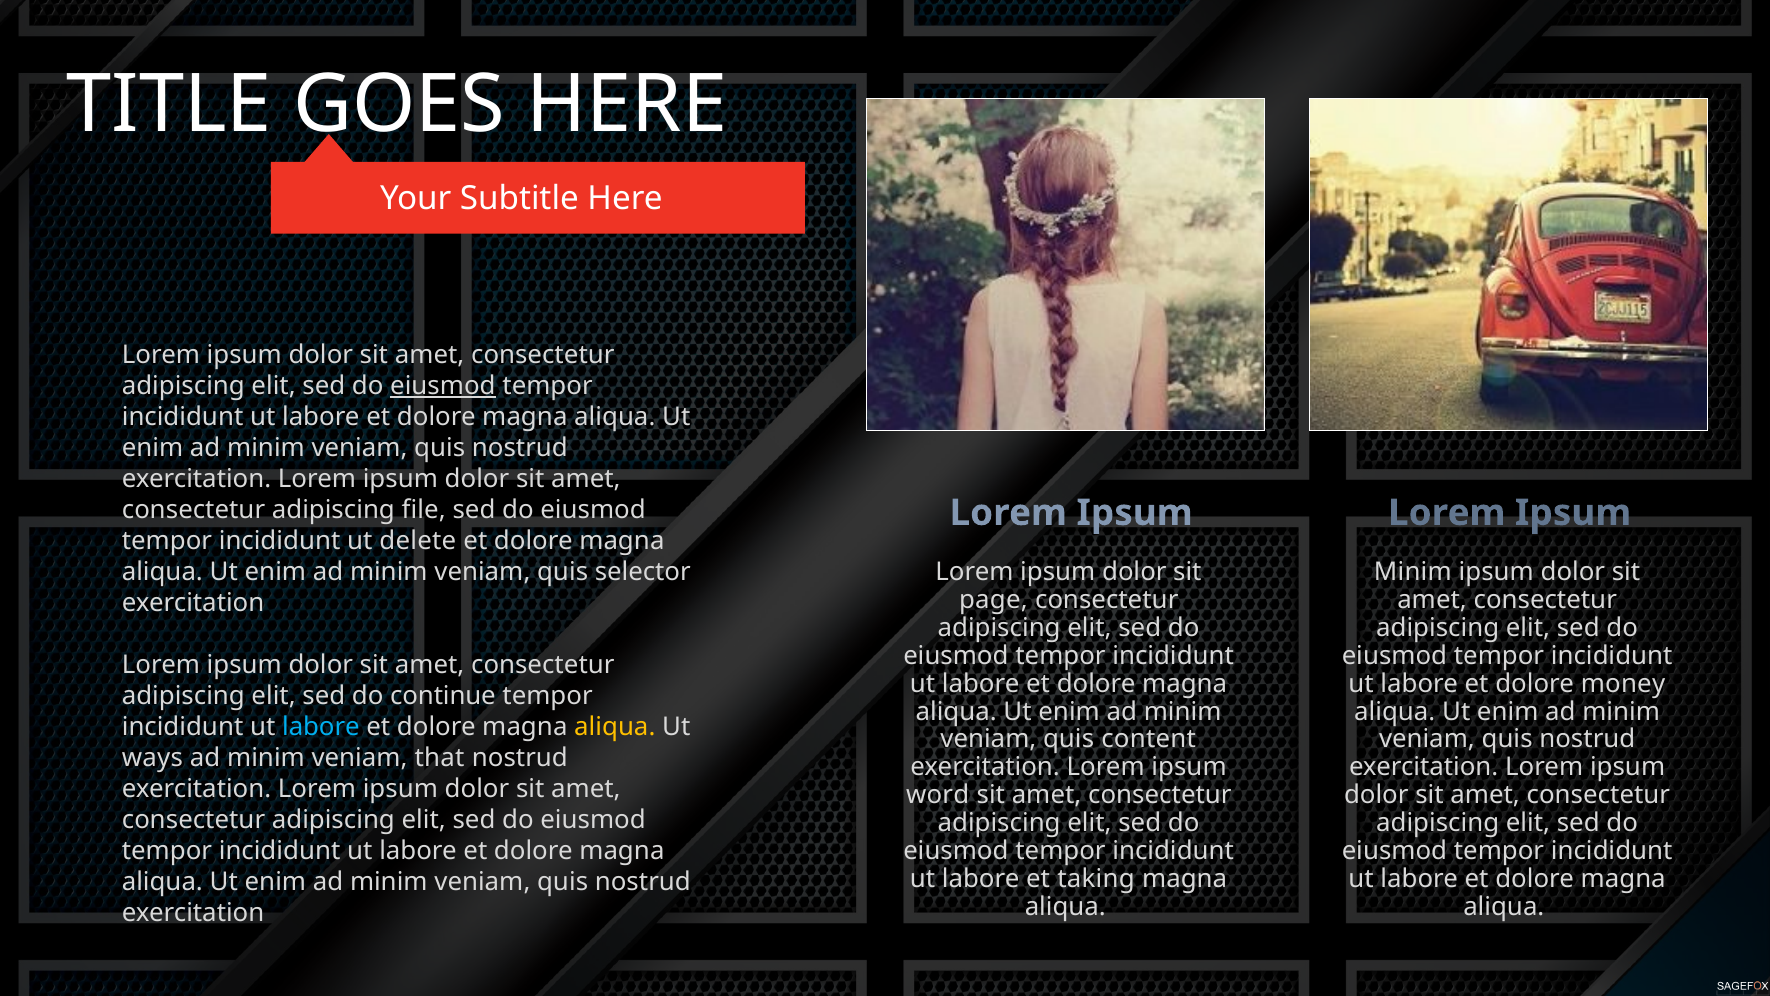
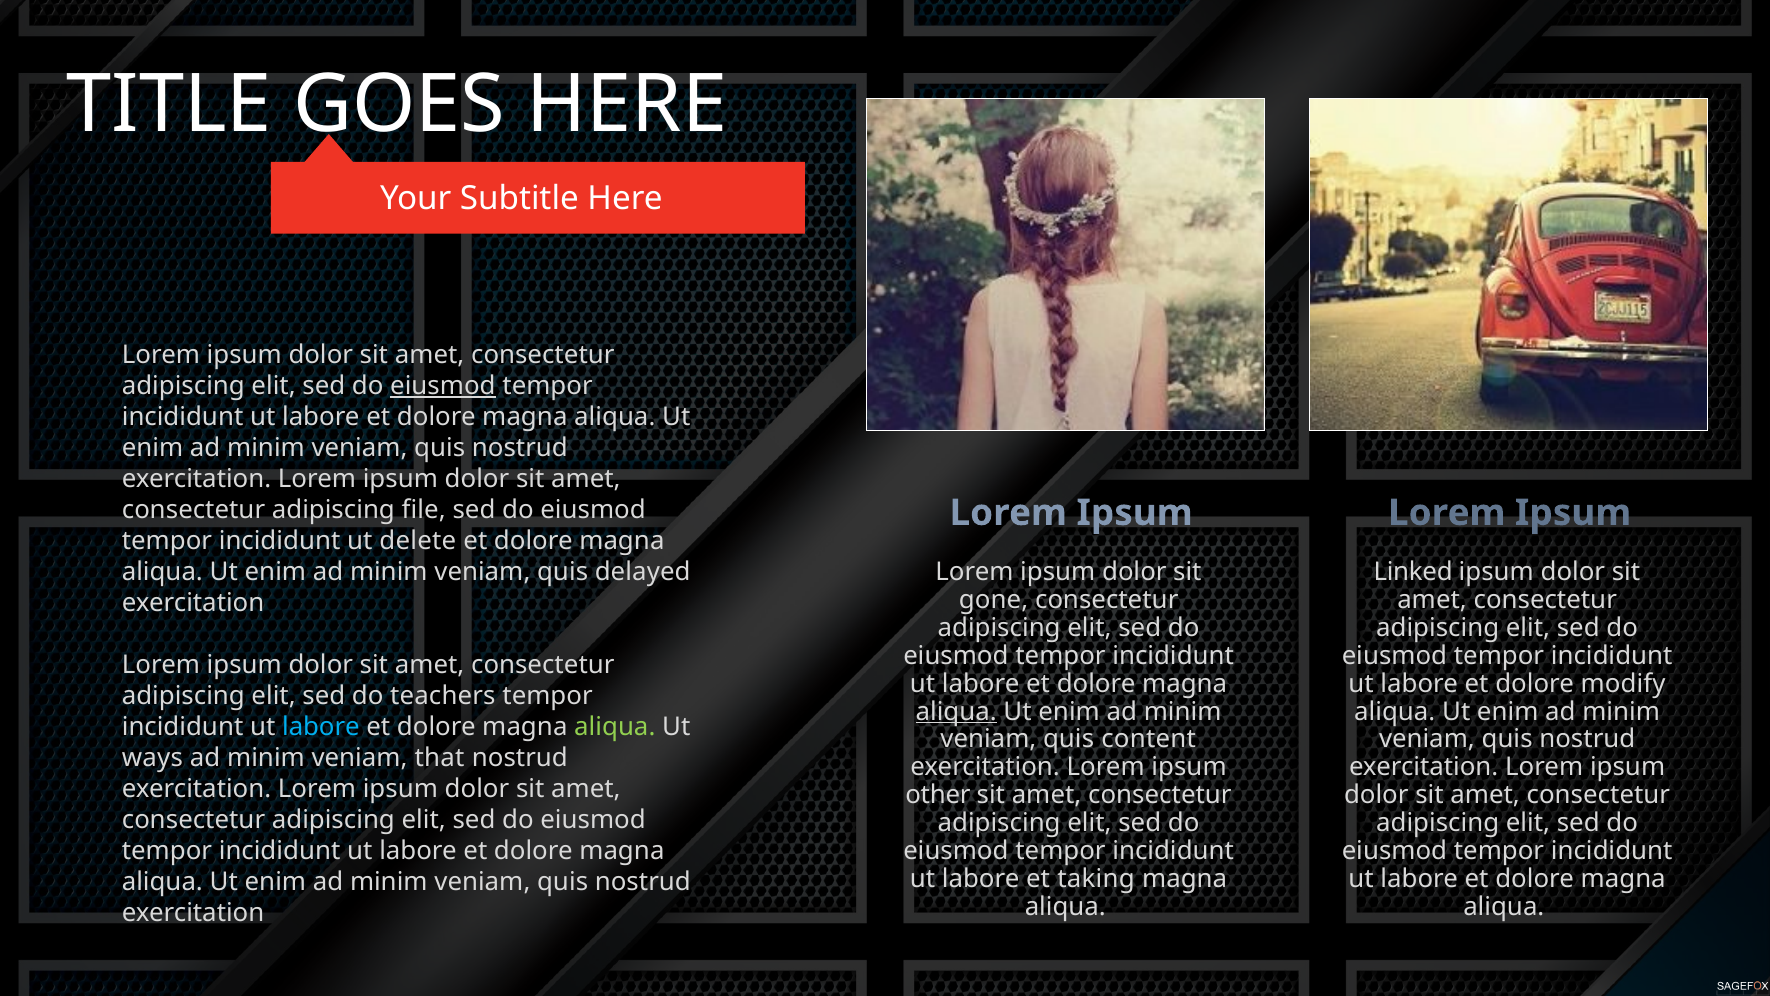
selector: selector -> delayed (643, 572)
Minim: Minim -> Linked (1413, 572)
page: page -> gone (994, 600)
money: money -> modify (1623, 683)
continue: continue -> teachers (443, 696)
aliqua underline: none -> present (956, 711)
aliqua colour: yellow -> light green (615, 727)
word: word -> other (938, 795)
